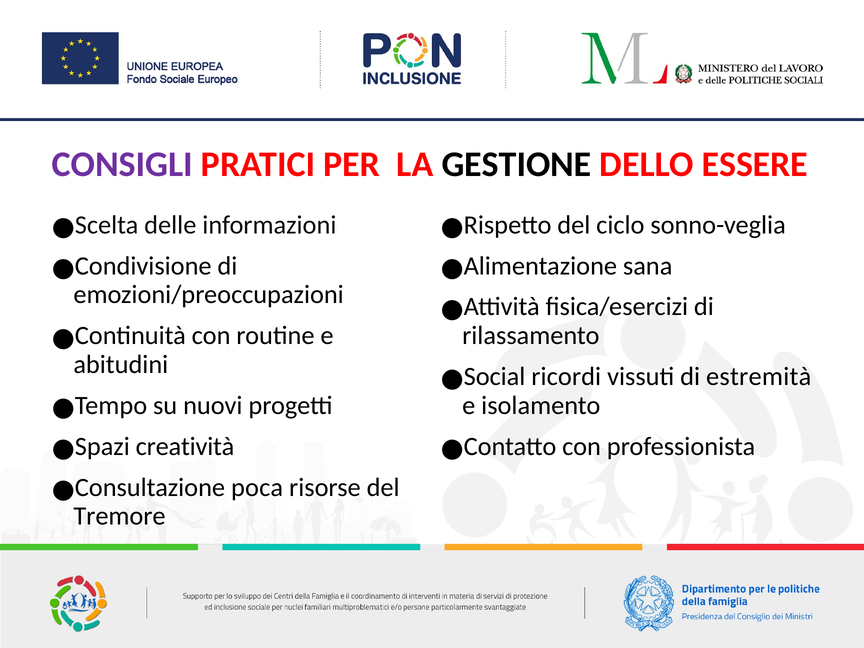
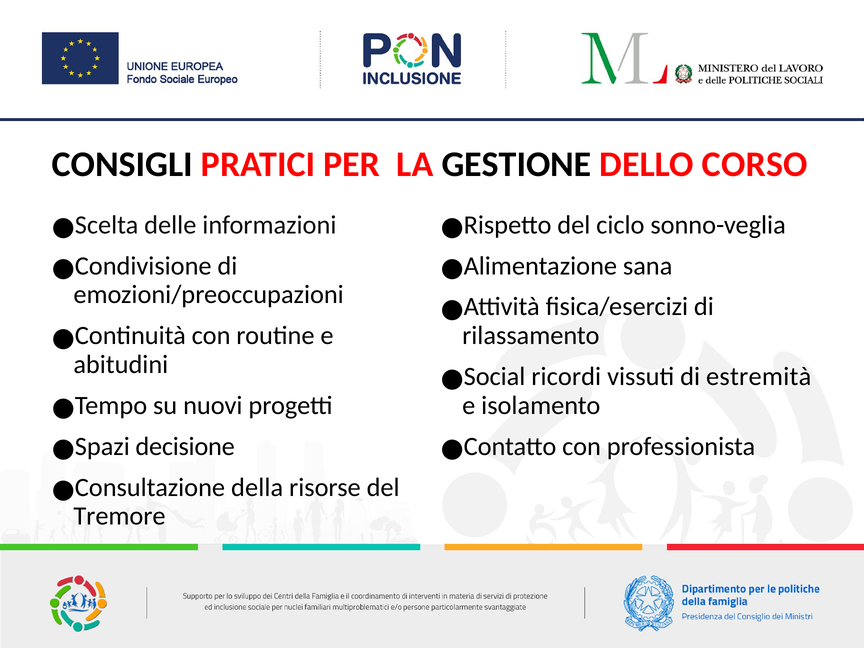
CONSIGLI colour: purple -> black (122, 164)
ESSERE: ESSERE -> CORSO (755, 164)
creatività: creatività -> decisione (185, 446)
poca: poca -> della (257, 487)
